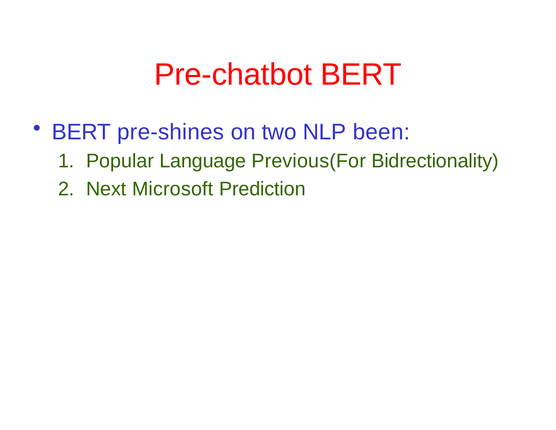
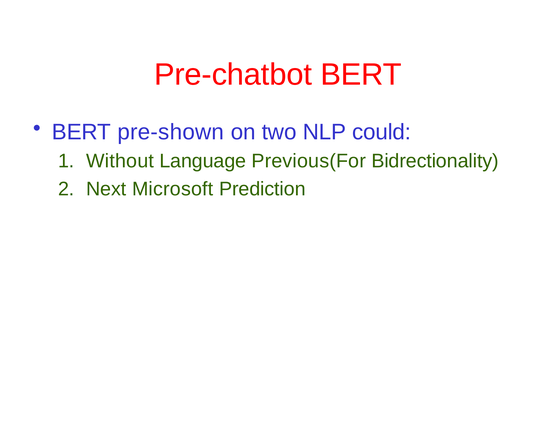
pre-shines: pre-shines -> pre-shown (171, 132)
been: been -> could (382, 132)
Popular: Popular -> Without (120, 161)
